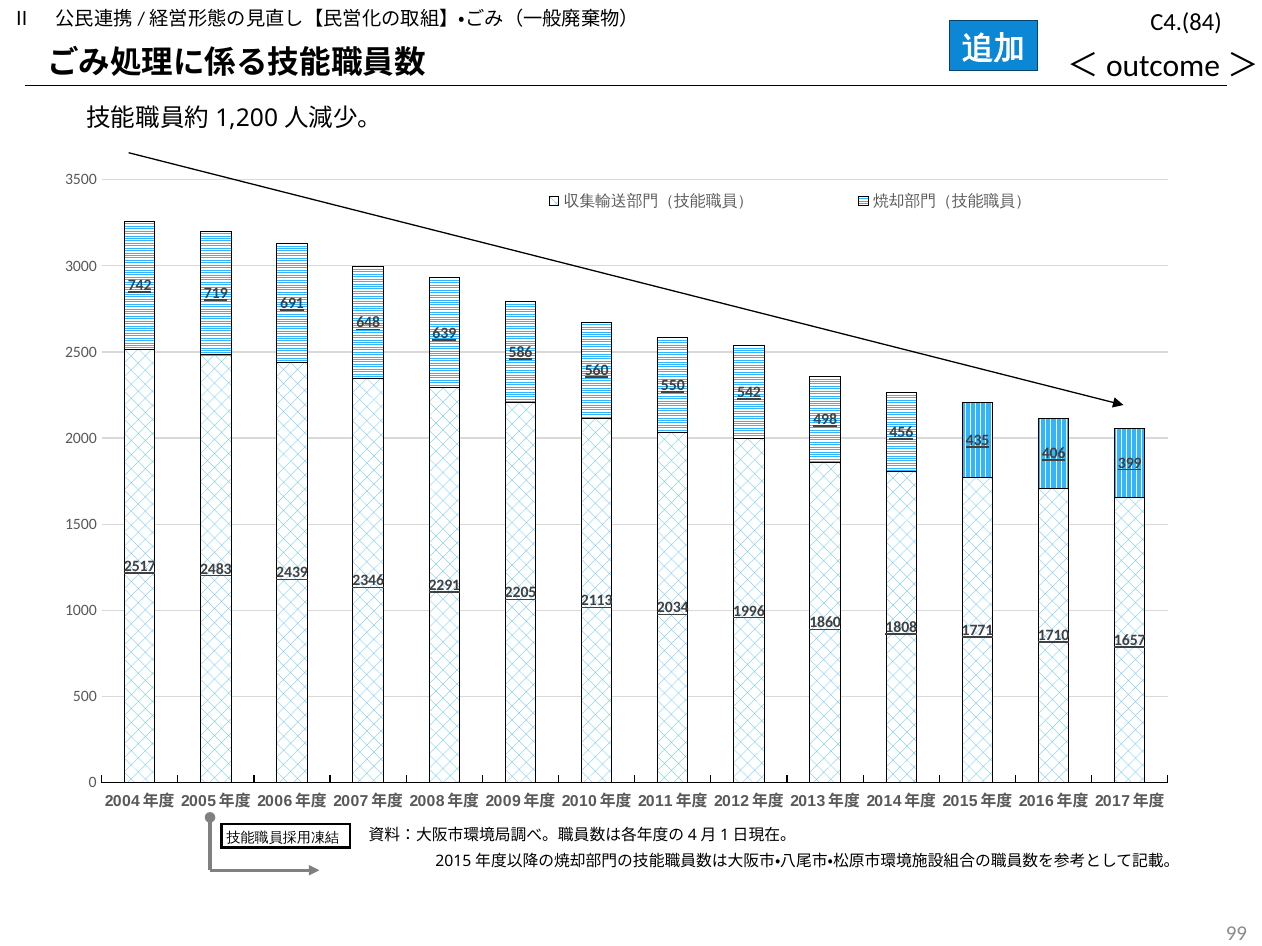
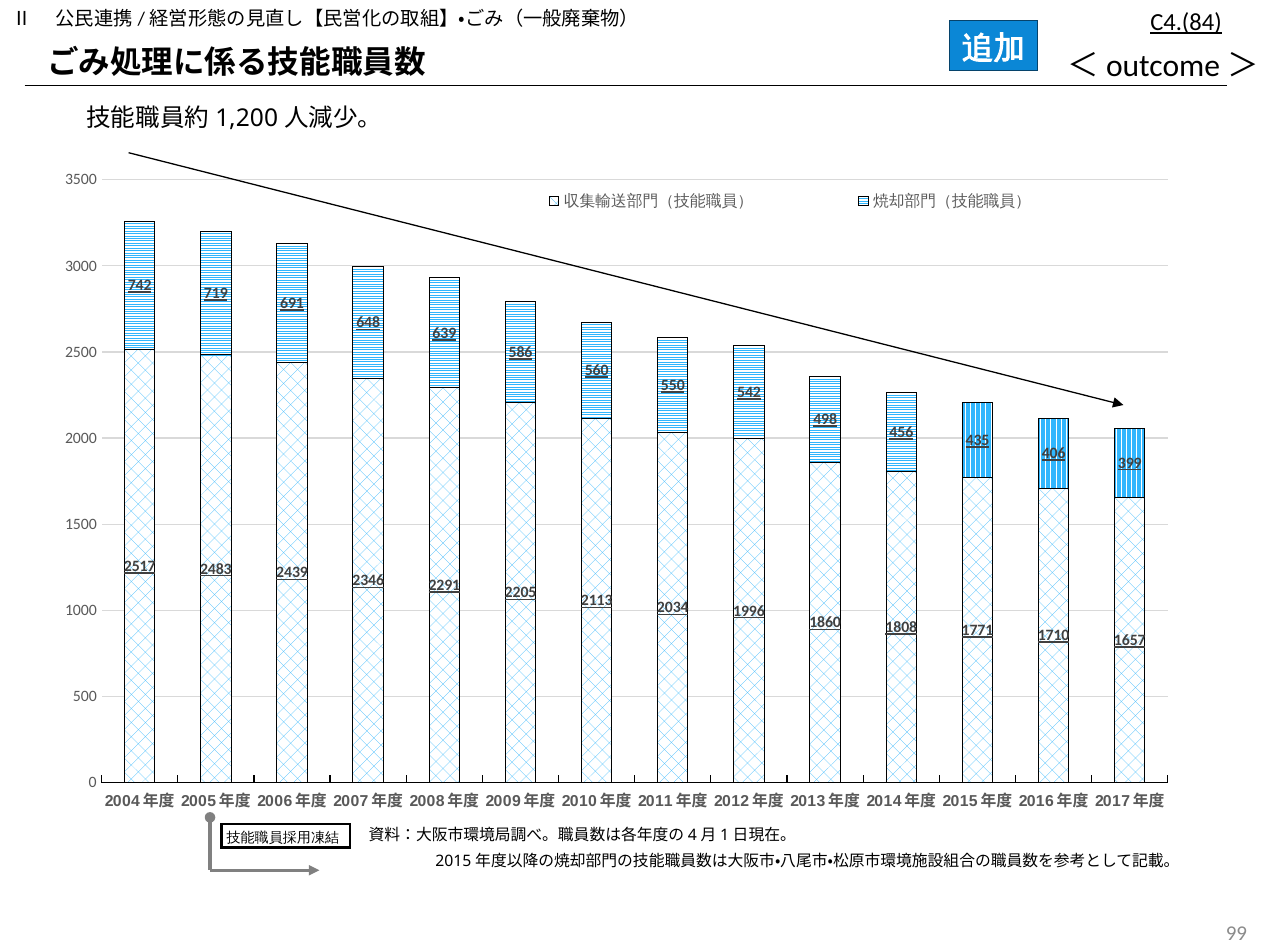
C4.(84 underline: none -> present (1186, 23)
